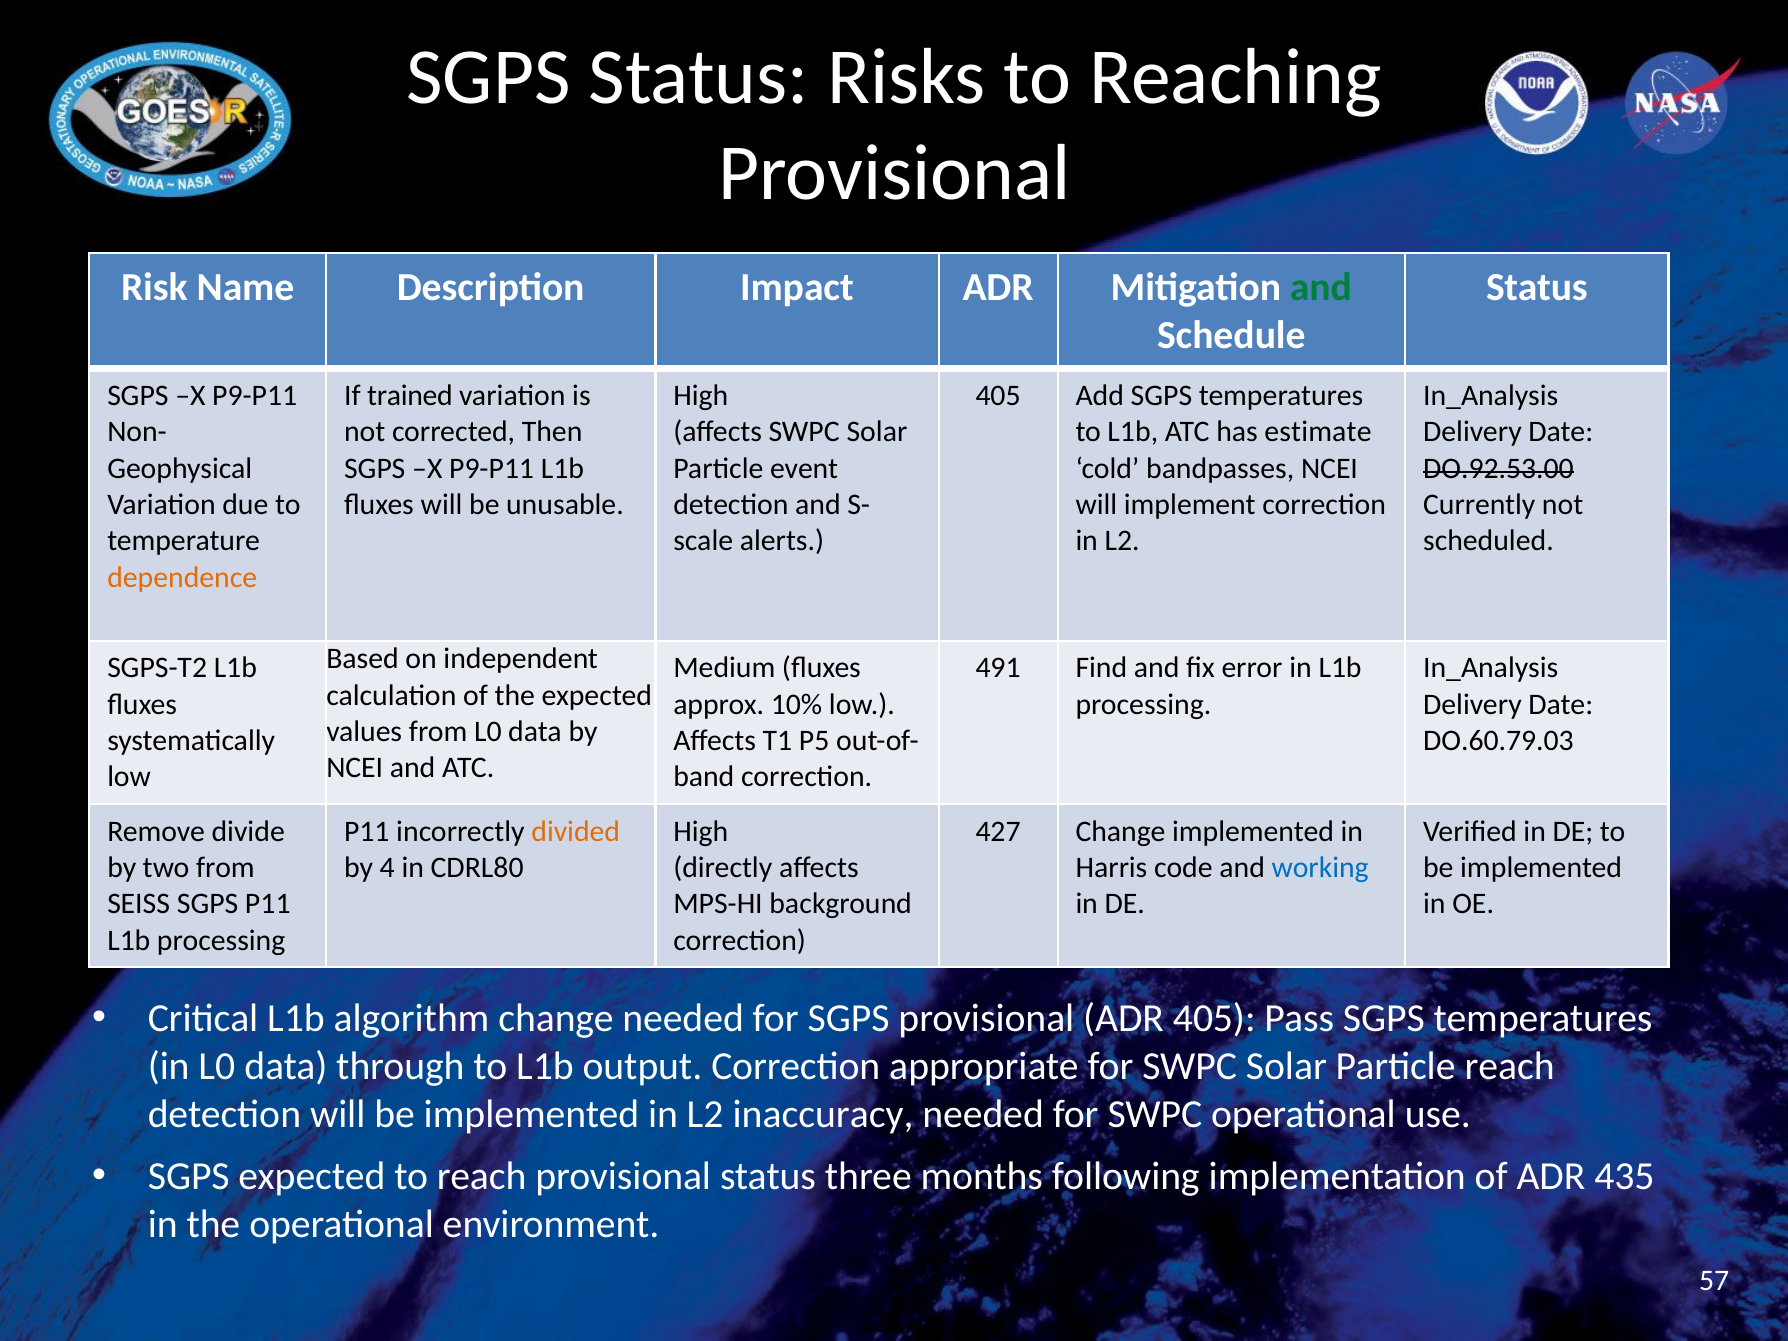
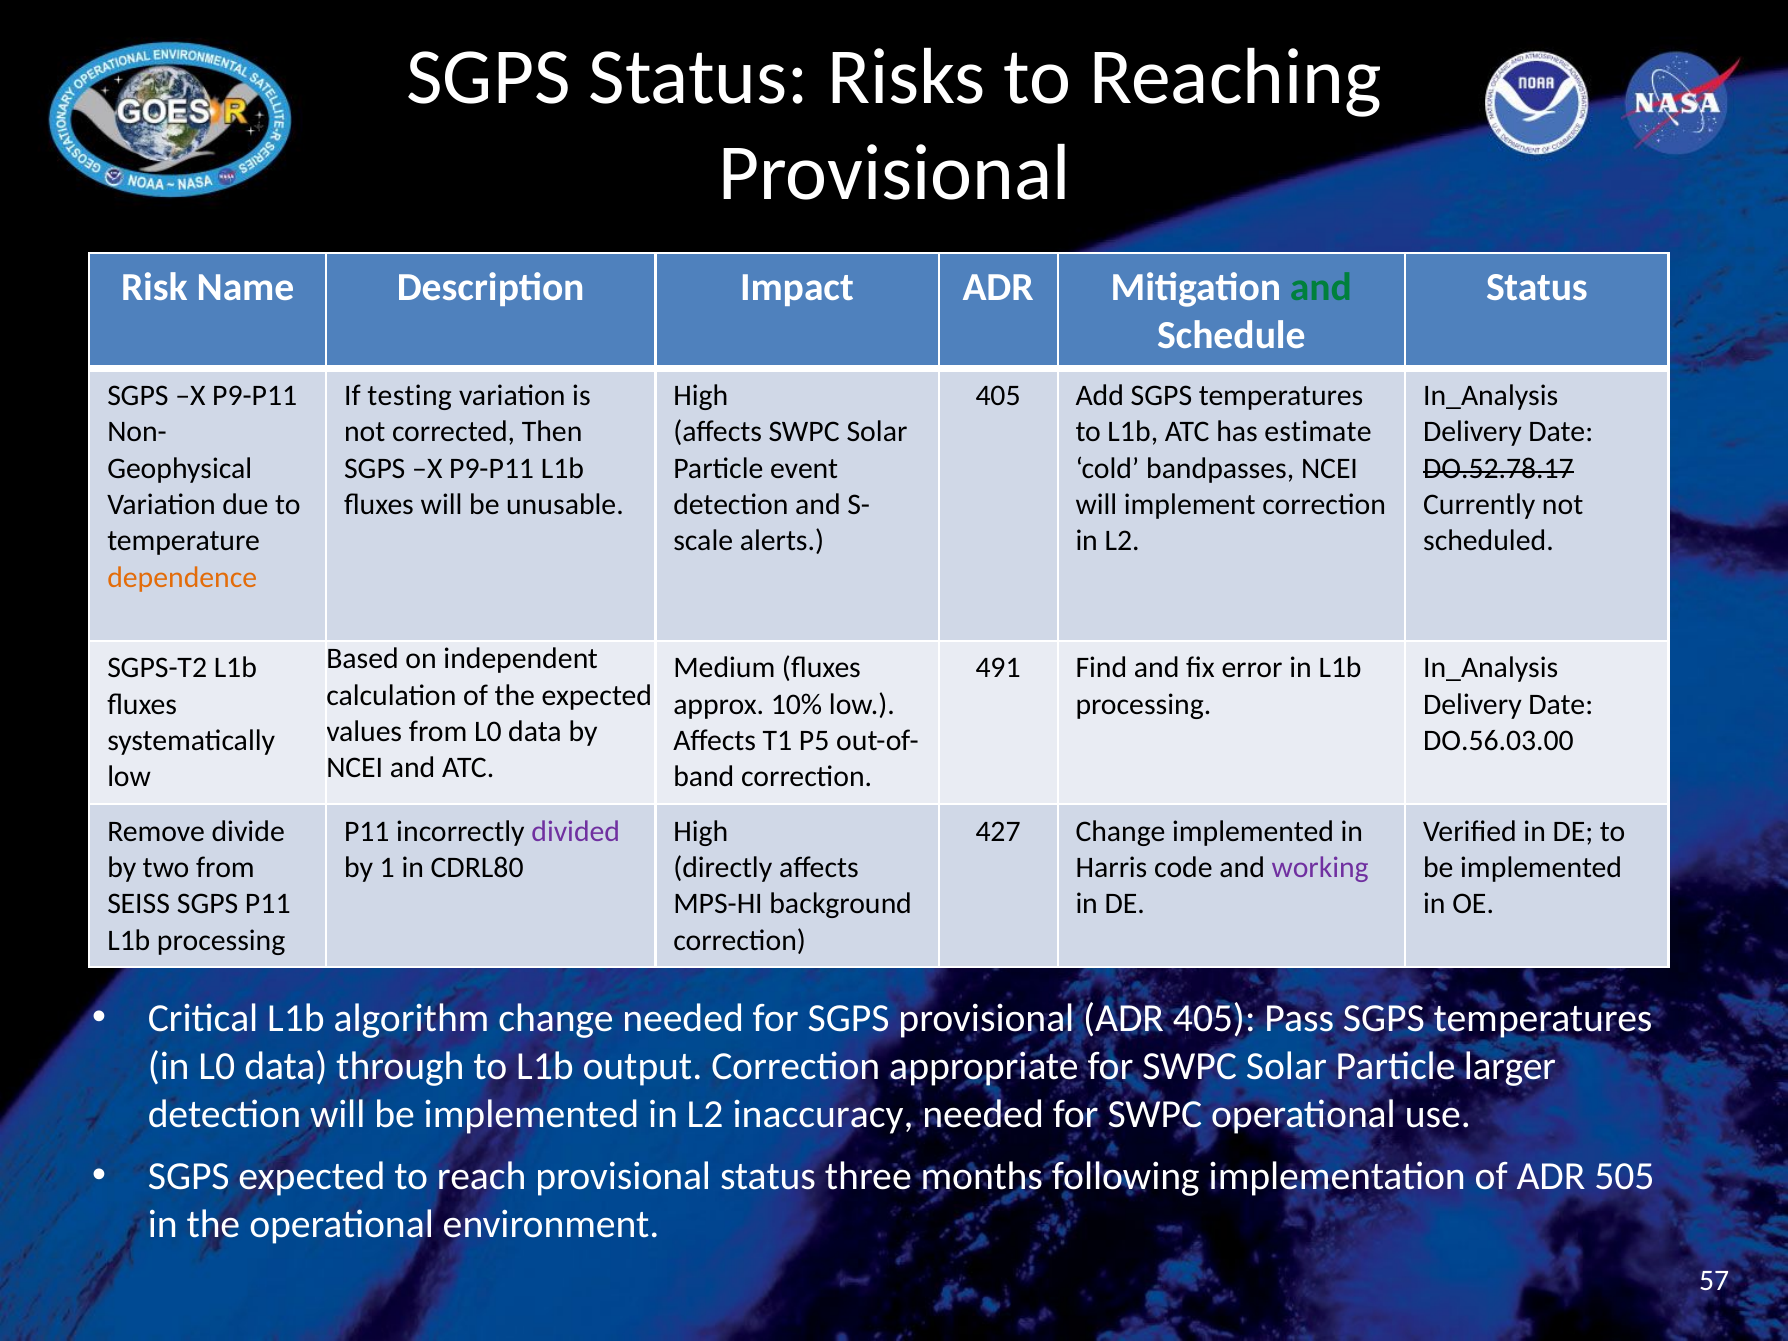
trained: trained -> testing (410, 396)
DO.92.53.00: DO.92.53.00 -> DO.52.78.17 (1498, 468)
DO.60.79.03: DO.60.79.03 -> DO.56.03.00 (1498, 741)
divided colour: orange -> purple (576, 831)
4: 4 -> 1 (387, 868)
working colour: blue -> purple (1320, 868)
Particle reach: reach -> larger (1510, 1066)
435: 435 -> 505 (1624, 1177)
